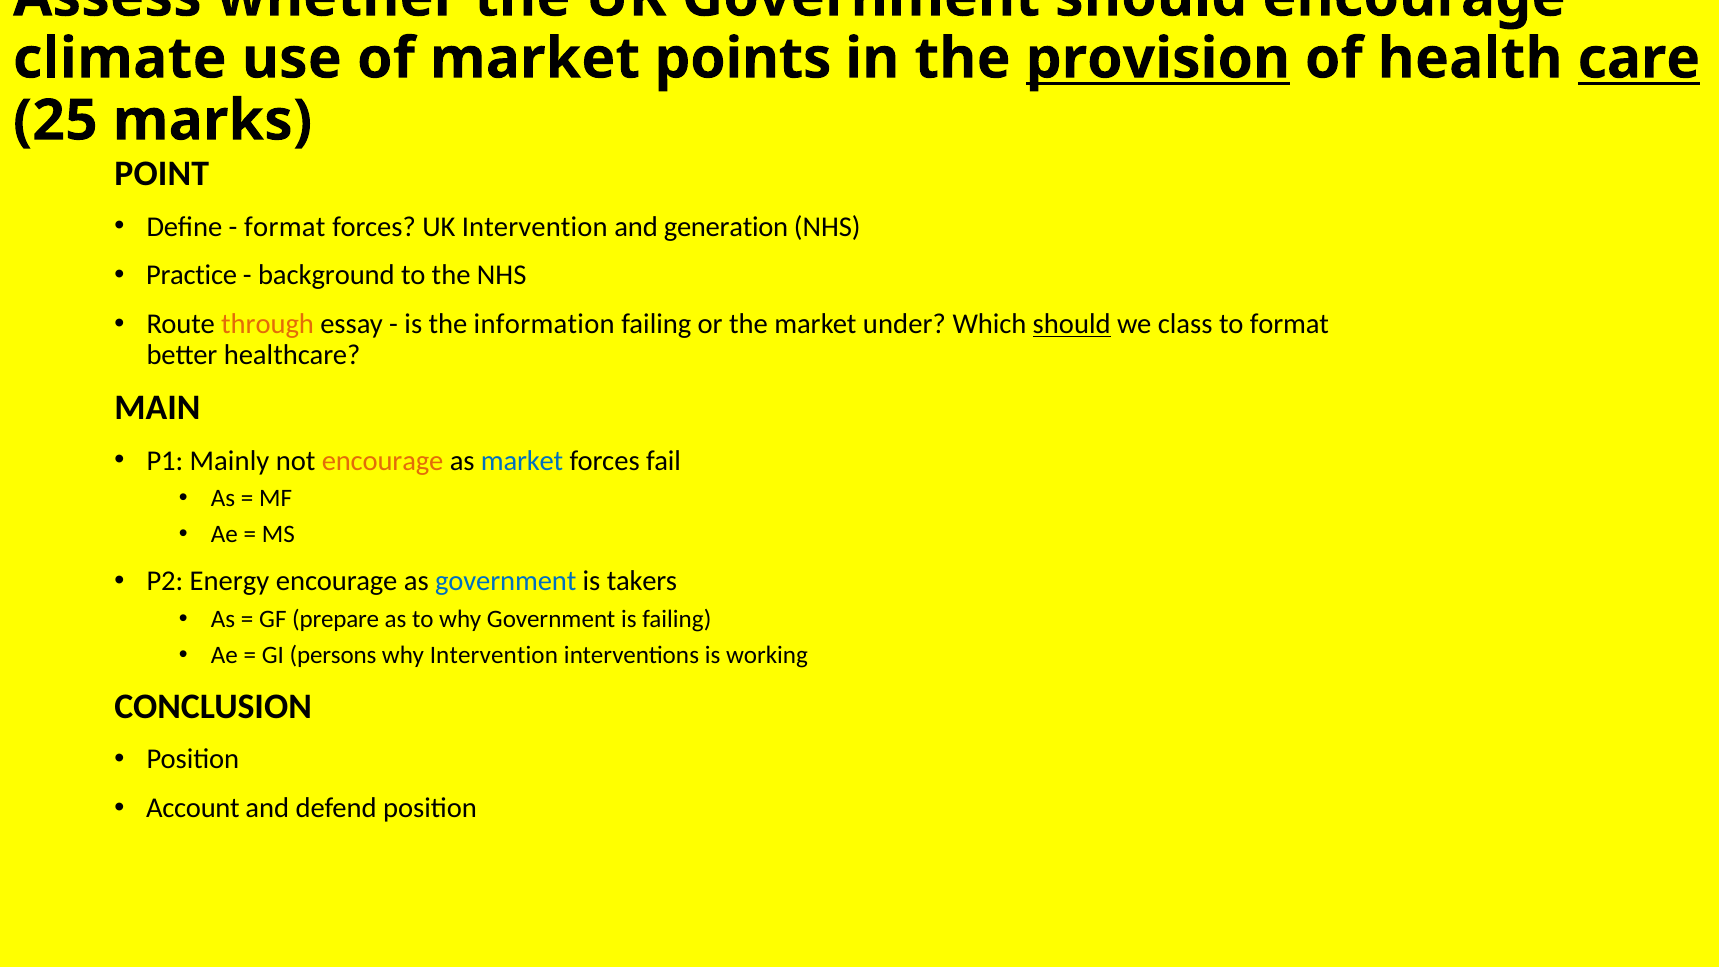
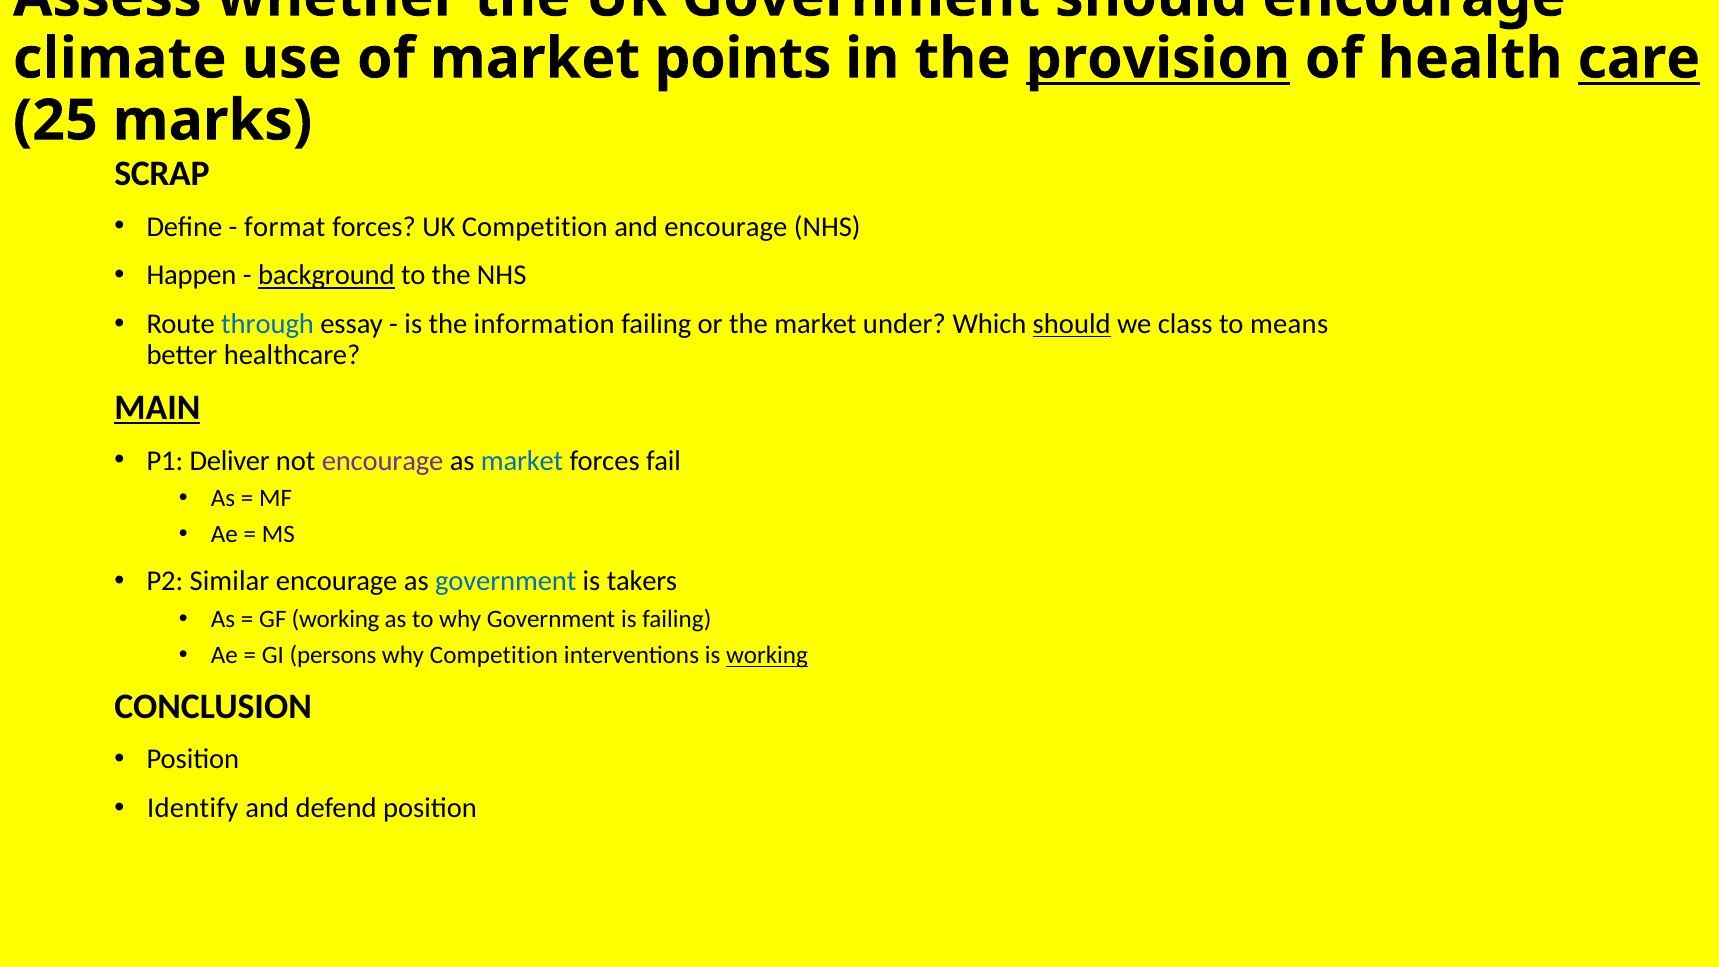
POINT: POINT -> SCRAP (162, 174)
UK Intervention: Intervention -> Competition (535, 227)
and generation: generation -> encourage (726, 227)
Practice: Practice -> Happen (192, 275)
background underline: none -> present (326, 275)
through colour: orange -> blue (268, 324)
to format: format -> means (1289, 324)
MAIN underline: none -> present (157, 408)
Mainly: Mainly -> Deliver (230, 461)
encourage colour: orange -> purple (383, 461)
Energy: Energy -> Similar (230, 581)
GF prepare: prepare -> working (336, 619)
why Intervention: Intervention -> Competition (494, 655)
working underline: none -> present (767, 655)
Account: Account -> Identify (193, 808)
